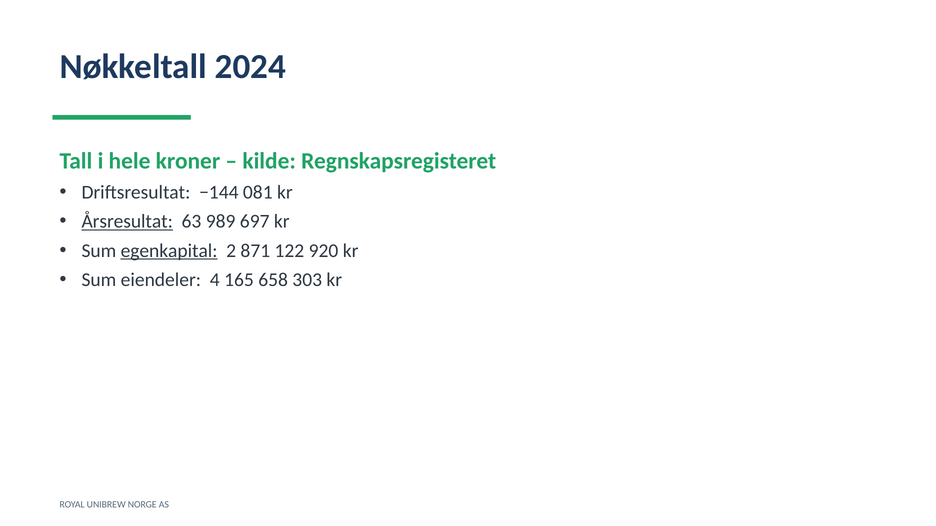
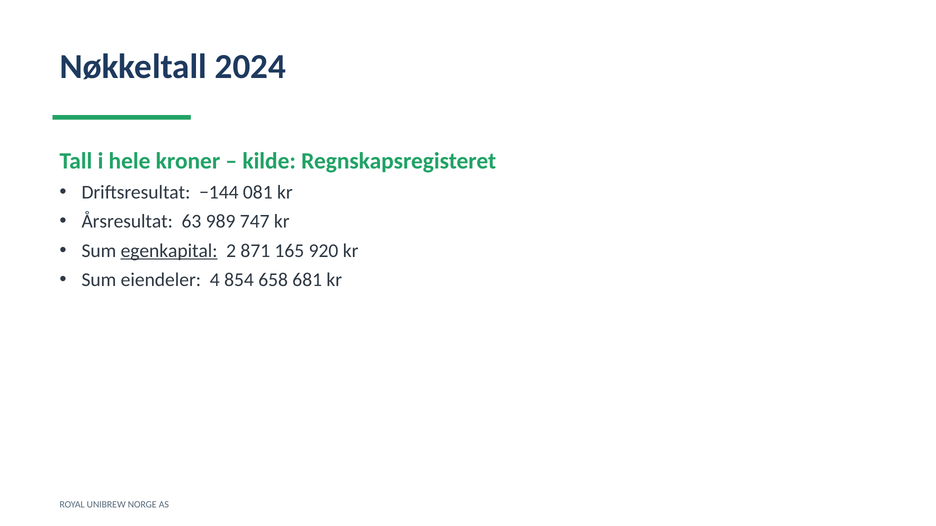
Årsresultat underline: present -> none (127, 222)
697: 697 -> 747 (255, 222)
122: 122 -> 165 (289, 251)
165: 165 -> 854 (239, 280)
303: 303 -> 681 (307, 280)
